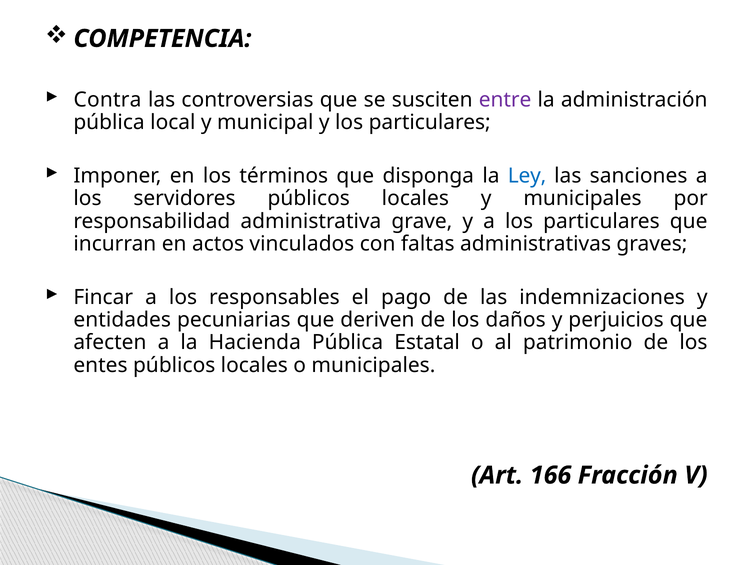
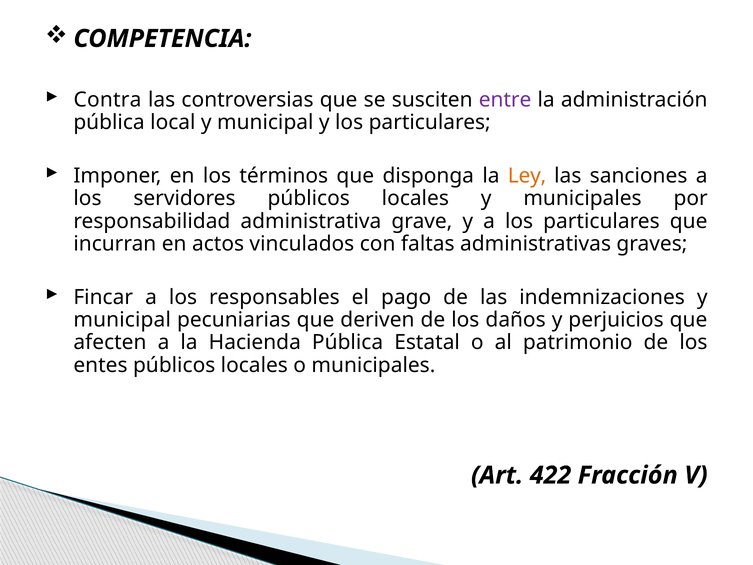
Ley colour: blue -> orange (527, 176)
entidades: entidades -> municipal (122, 320)
166: 166 -> 422 (551, 475)
